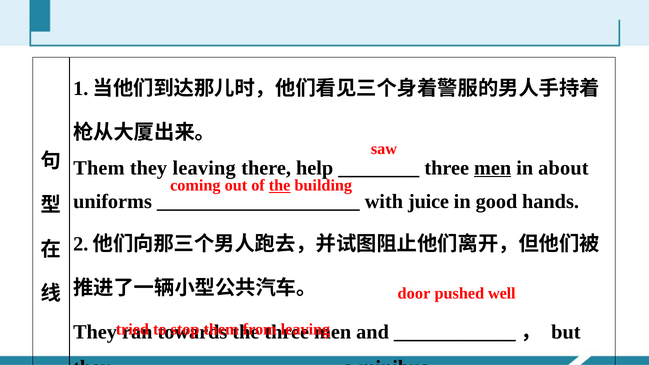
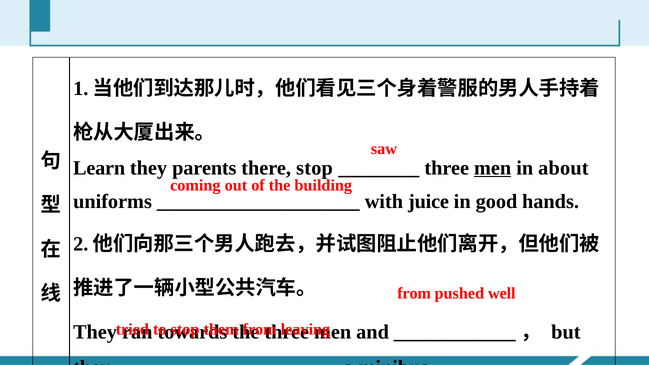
Them: Them -> Learn (99, 168)
they leaving: leaving -> parents (204, 168)
there help: help -> stop (315, 168)
the underline: present -> none (280, 185)
door: door -> from (414, 294)
